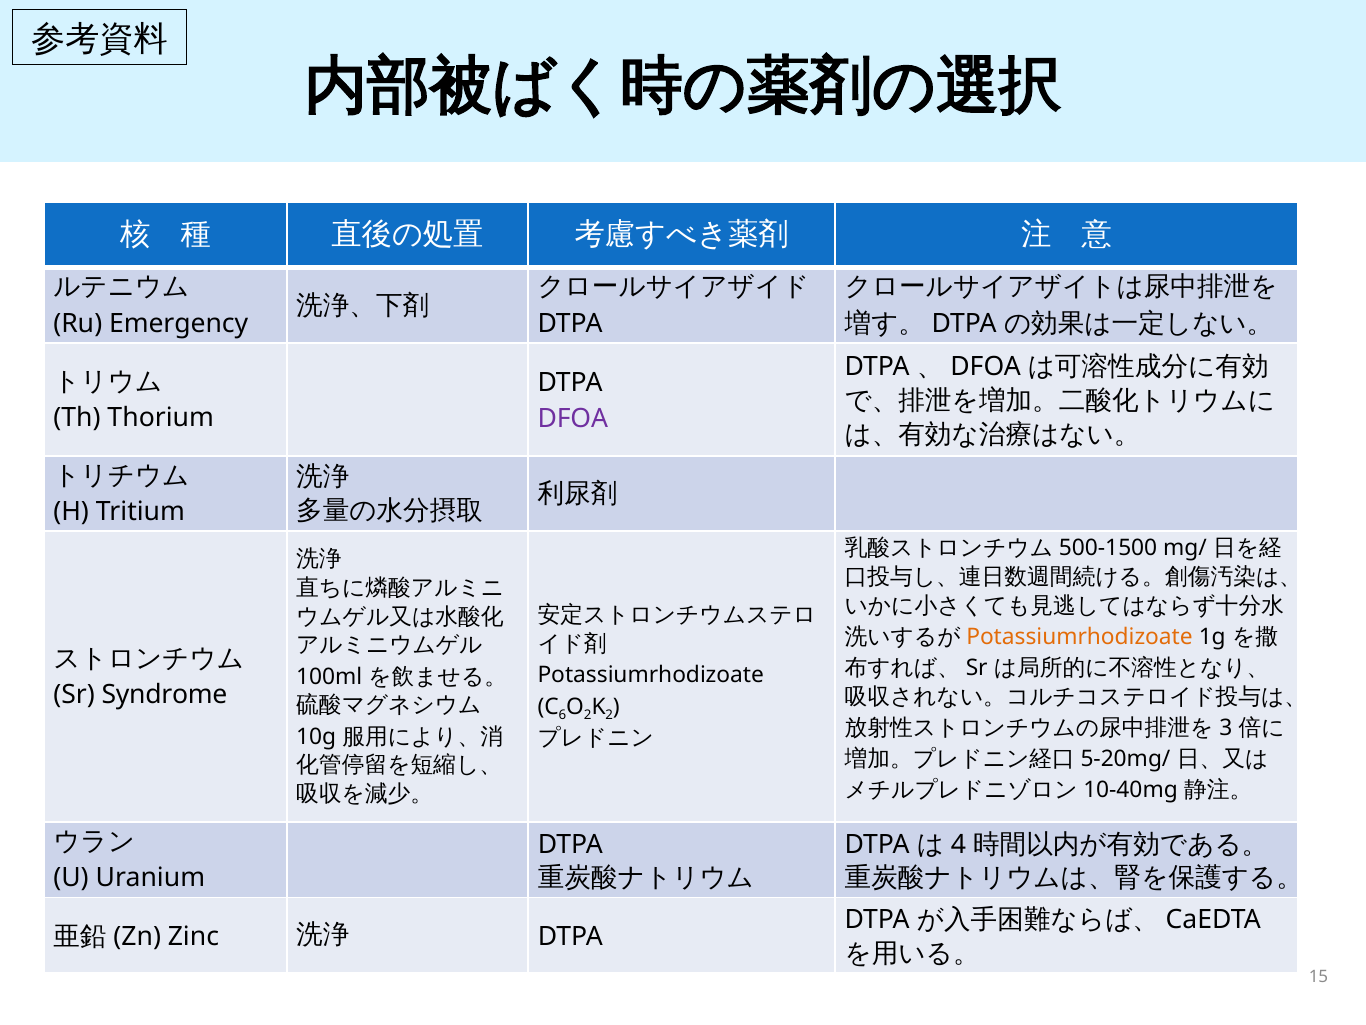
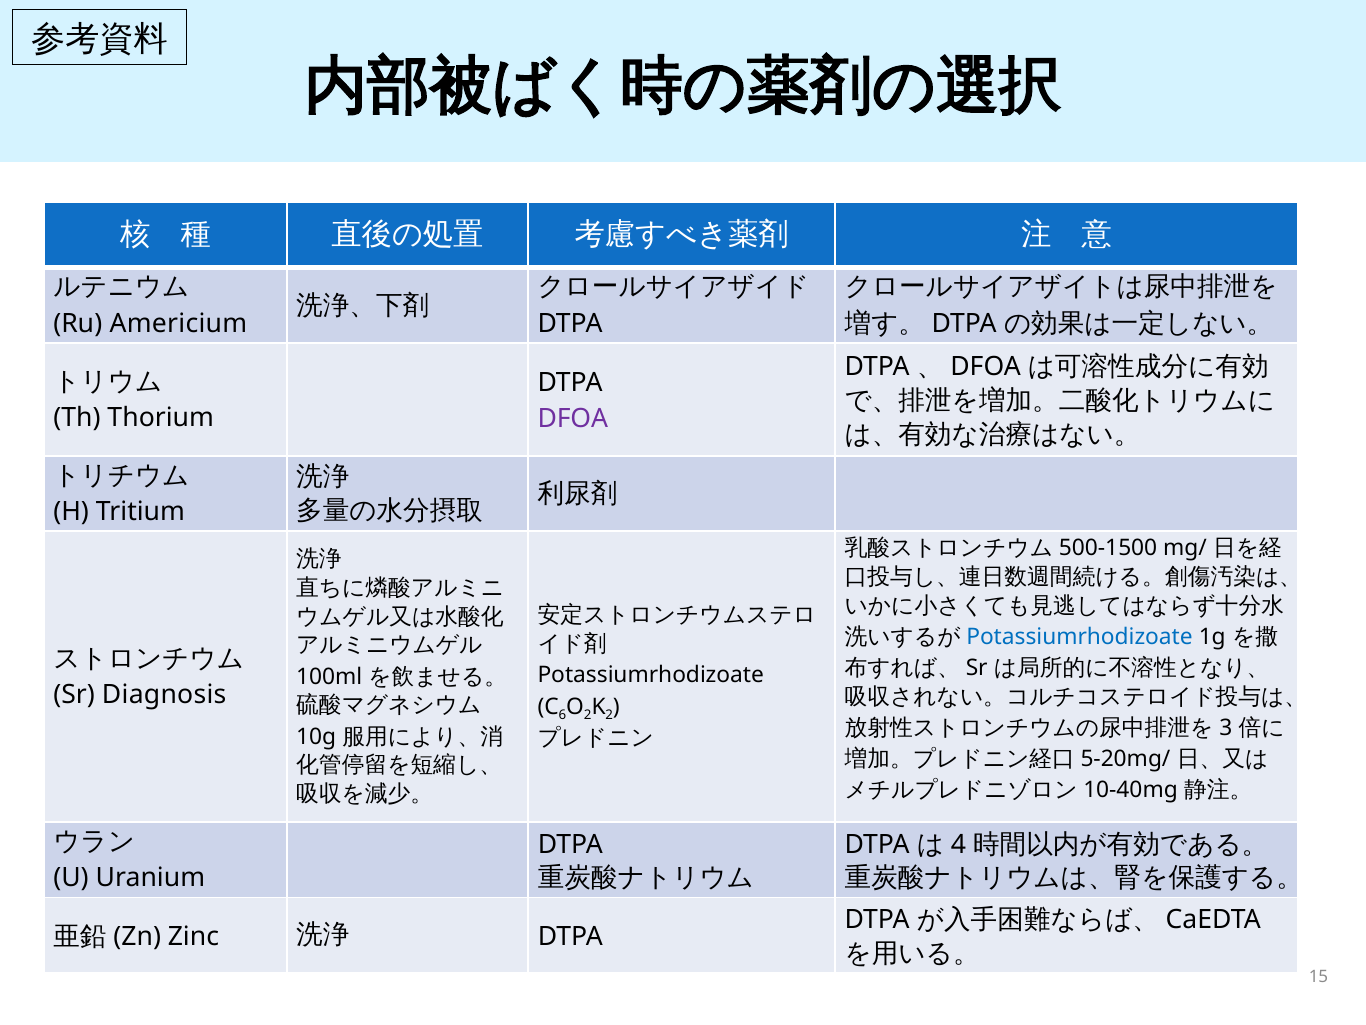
Emergency: Emergency -> Americium (178, 323)
Potassiumrhodizoate colour: orange -> blue (1079, 636)
Syndrome: Syndrome -> Diagnosis (164, 695)
